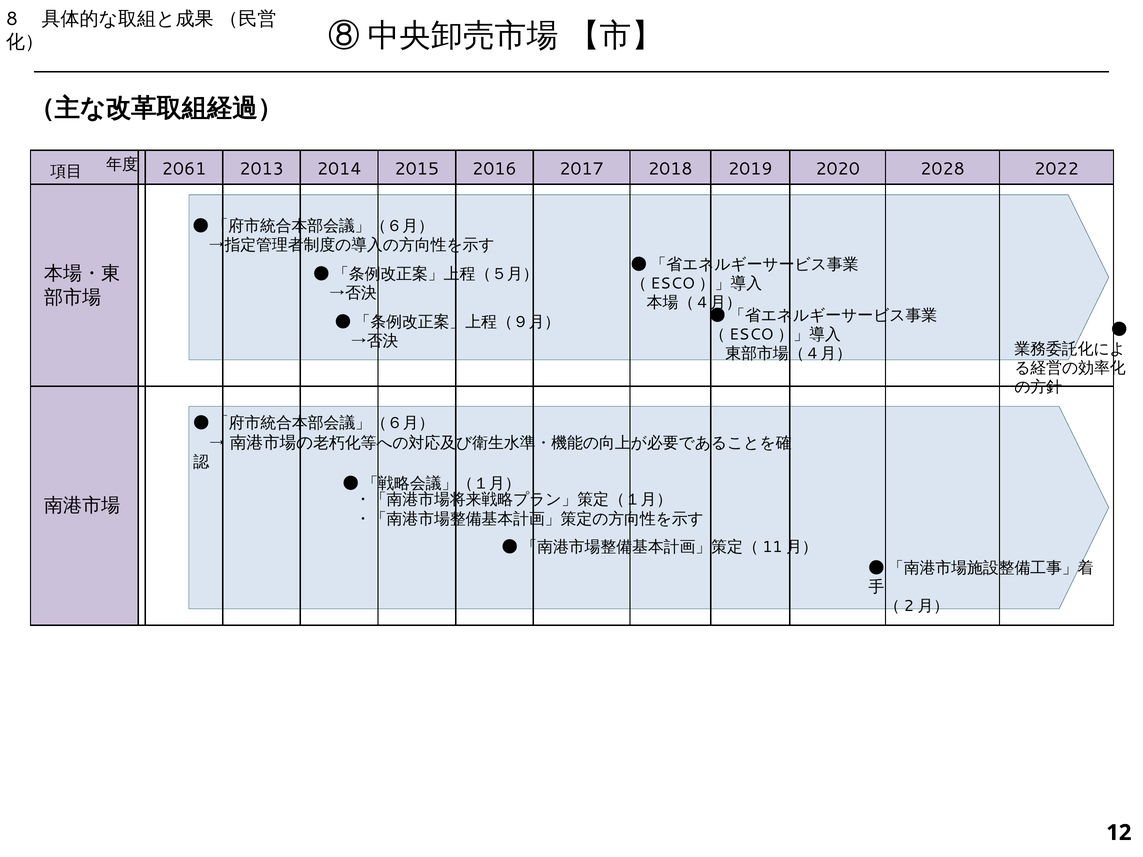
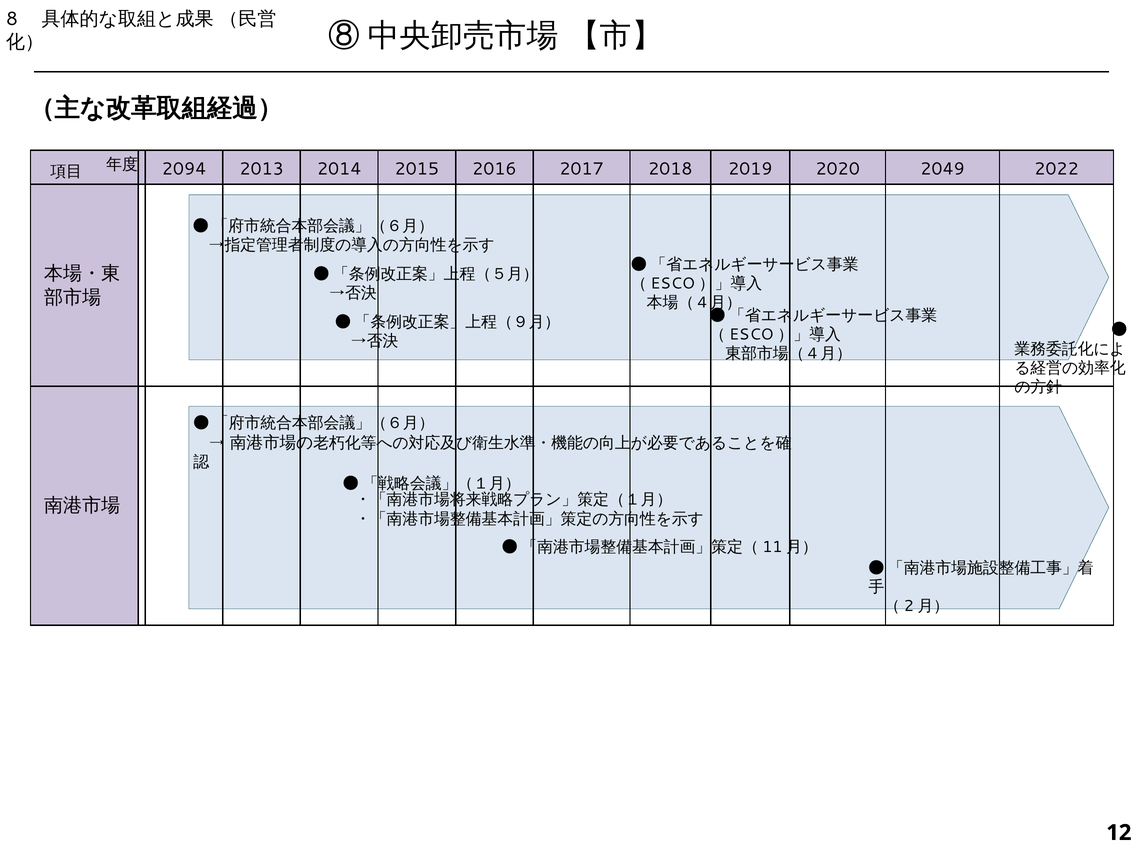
2061: 2061 -> 2094 (184, 169)
2028: 2028 -> 2049 (943, 169)
